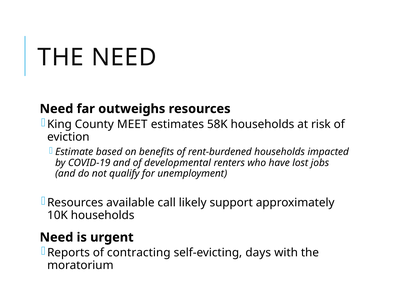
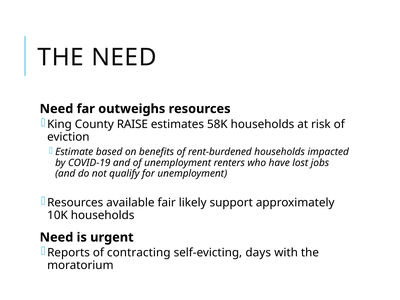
MEET: MEET -> RAISE (132, 124)
of developmental: developmental -> unemployment (178, 163)
call: call -> fair (167, 203)
